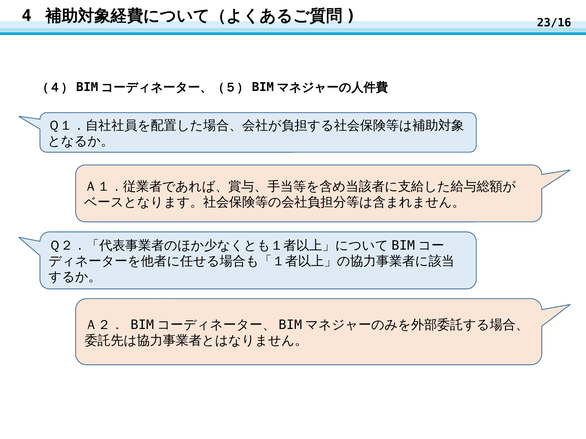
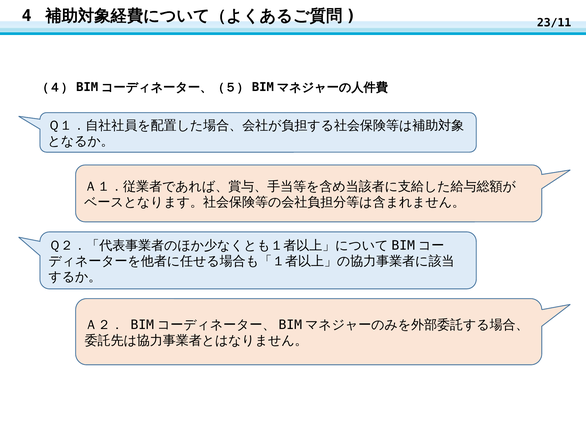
23/16: 23/16 -> 23/11 (554, 23)
